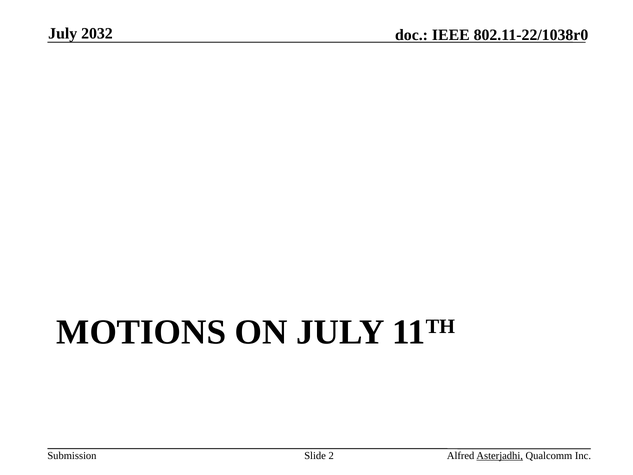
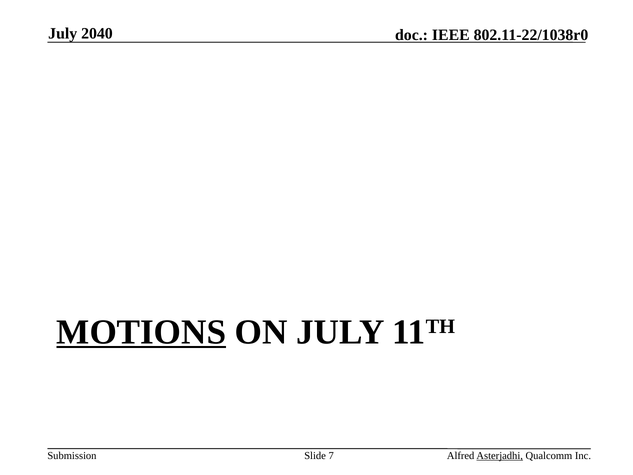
2032: 2032 -> 2040 (97, 34)
MOTIONS underline: none -> present (141, 332)
2: 2 -> 7 (331, 455)
